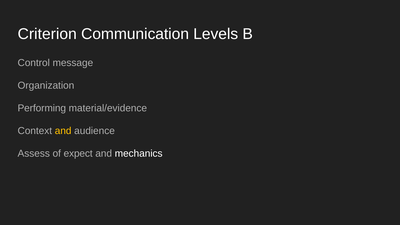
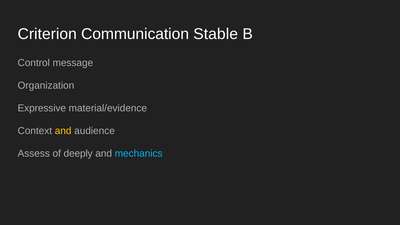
Levels: Levels -> Stable (216, 34)
Performing: Performing -> Expressive (42, 108)
expect: expect -> deeply (78, 154)
mechanics colour: white -> light blue (139, 154)
